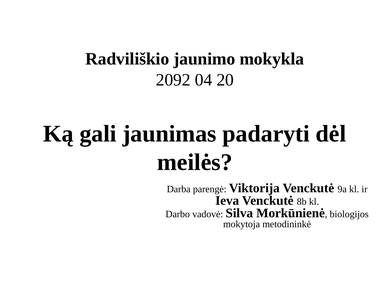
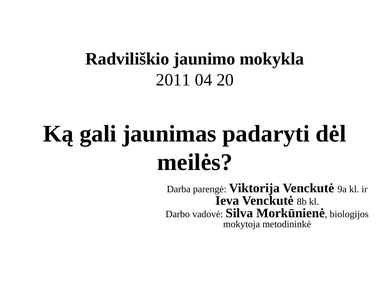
2092: 2092 -> 2011 (173, 80)
